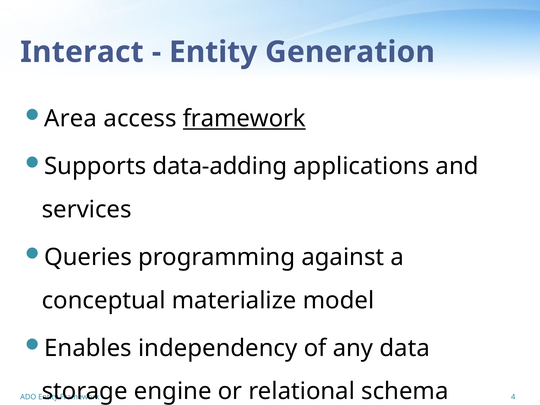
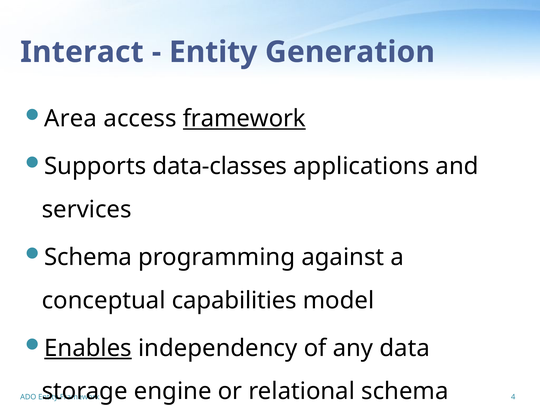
data-adding: data-adding -> data-classes (220, 166)
Queries: Queries -> Schema (88, 257)
materialize: materialize -> capabilities (234, 300)
Enables underline: none -> present (88, 348)
